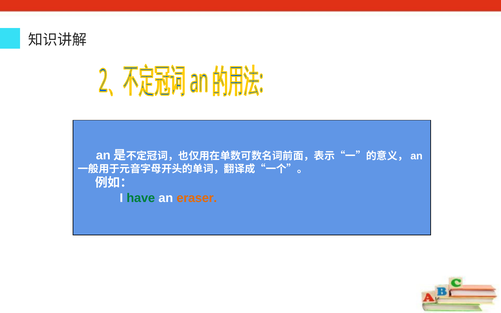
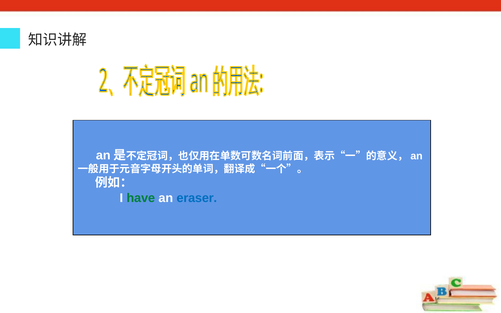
eraser colour: orange -> blue (197, 198)
